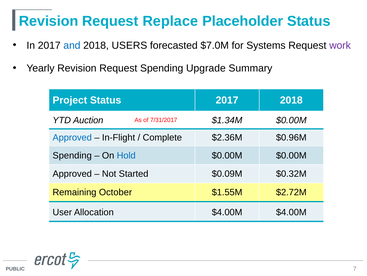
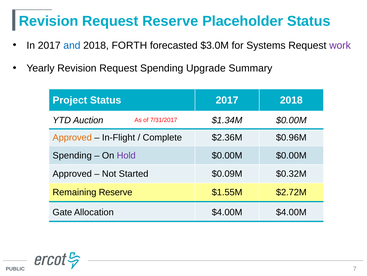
Request Replace: Replace -> Reserve (170, 21)
USERS: USERS -> FORTH (129, 45)
$7.0M: $7.0M -> $3.0M (215, 45)
Approved colour: blue -> orange (72, 137)
Hold colour: blue -> purple (126, 155)
Remaining October: October -> Reserve (116, 192)
User: User -> Gate (62, 212)
